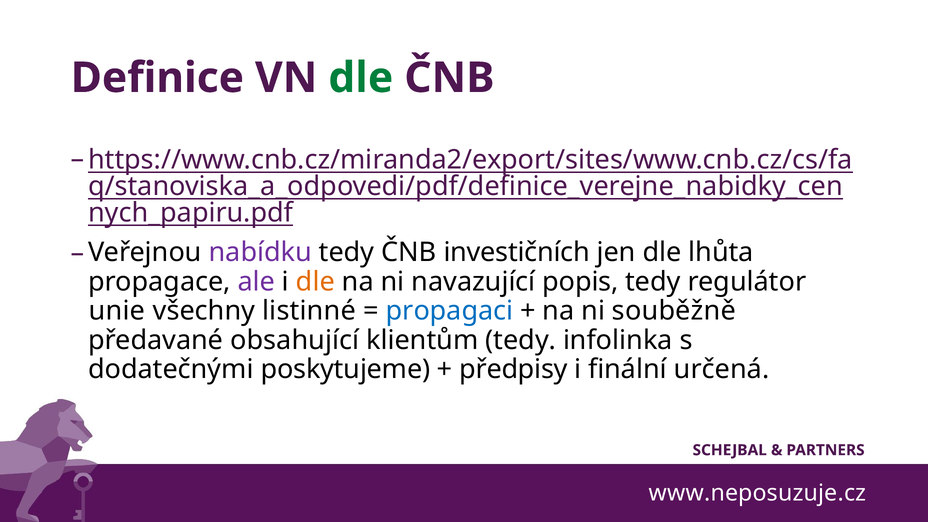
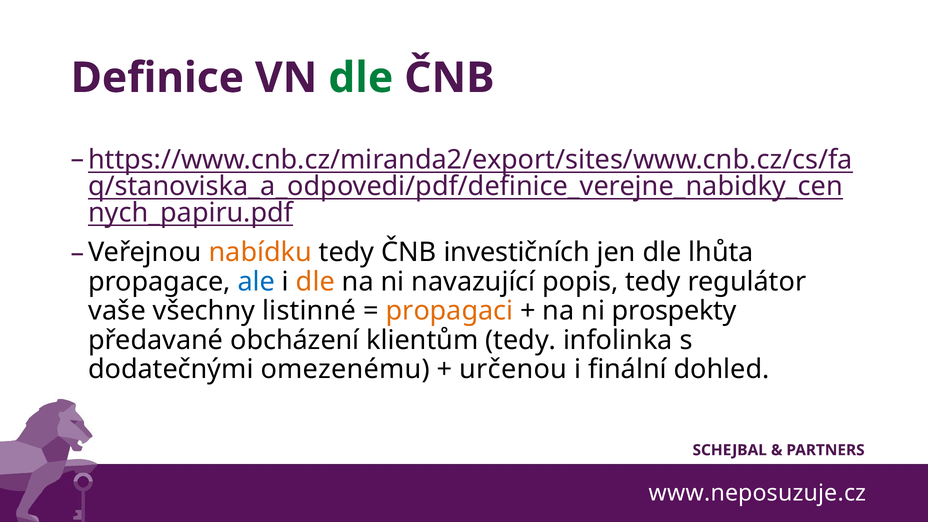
nabídku colour: purple -> orange (260, 253)
ale colour: purple -> blue (256, 282)
unie: unie -> vaše (117, 311)
propagaci colour: blue -> orange (449, 311)
souběžně: souběžně -> prospekty (674, 311)
obsahující: obsahující -> obcházení (295, 340)
poskytujeme: poskytujeme -> omezenému (345, 369)
předpisy: předpisy -> určenou (513, 369)
určená: určená -> dohled (722, 369)
